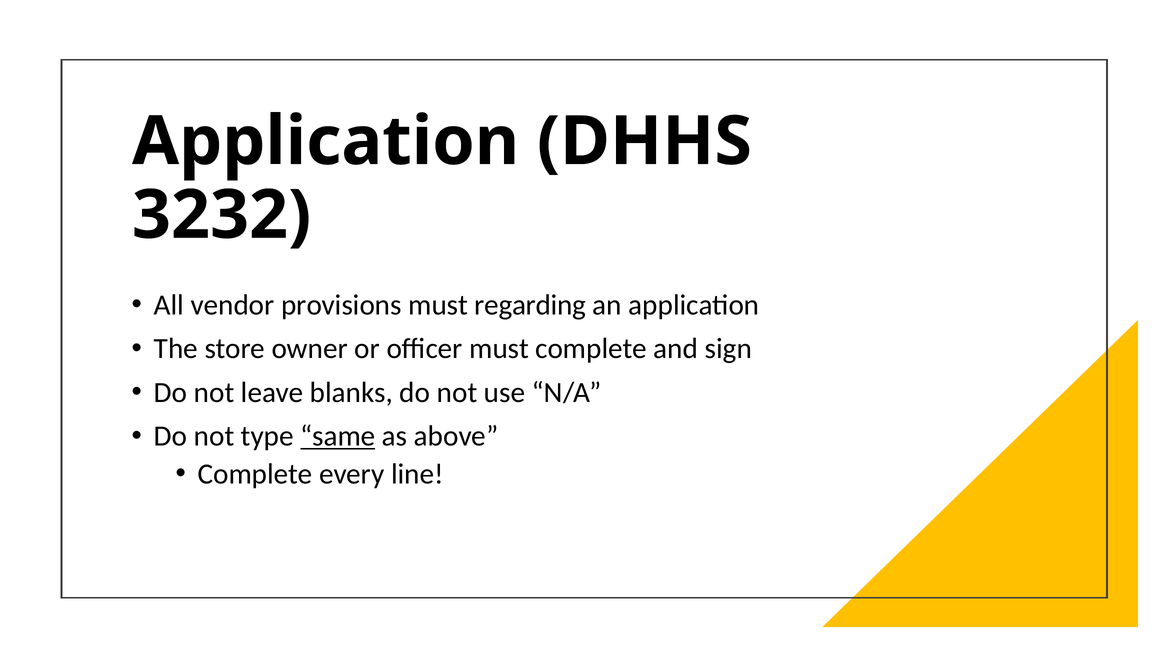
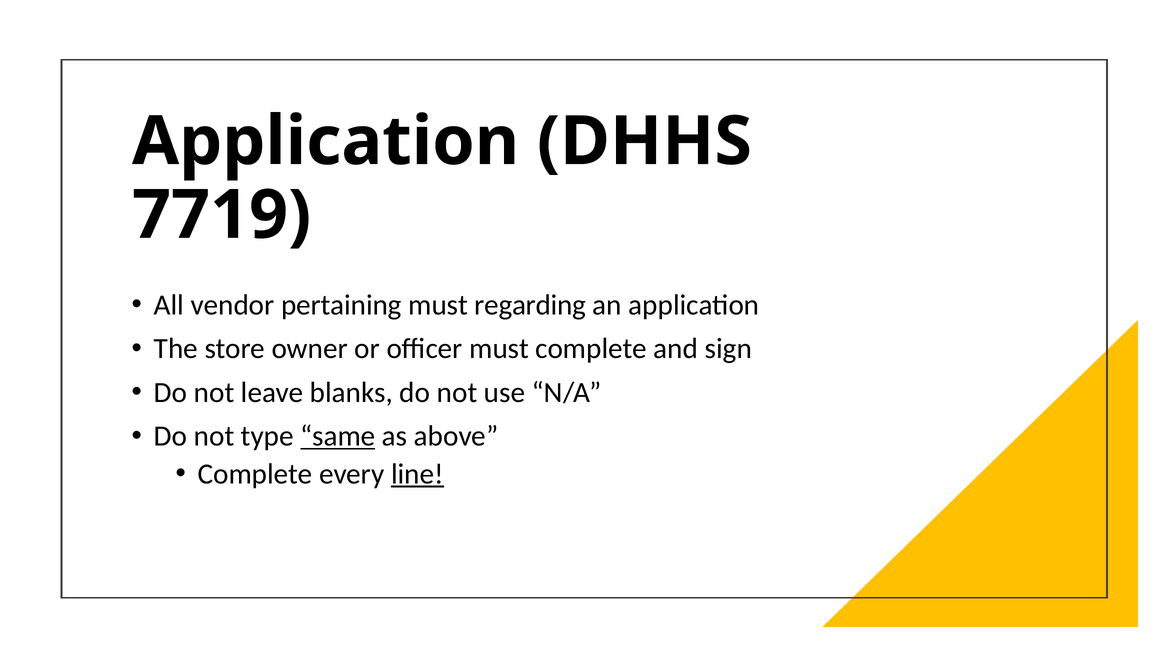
3232: 3232 -> 7719 (222, 215)
provisions: provisions -> pertaining (341, 305)
line underline: none -> present (417, 474)
